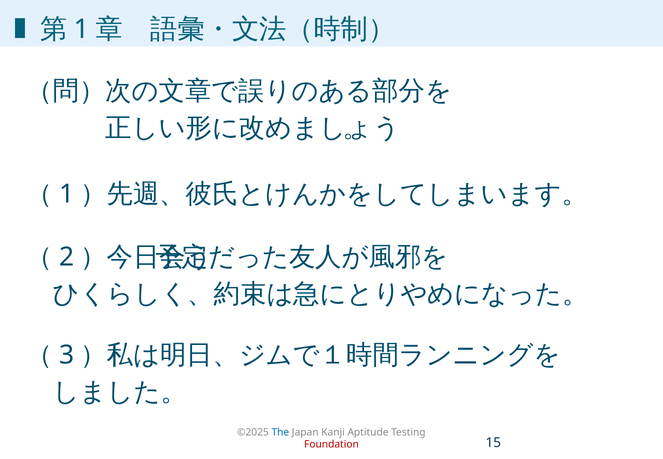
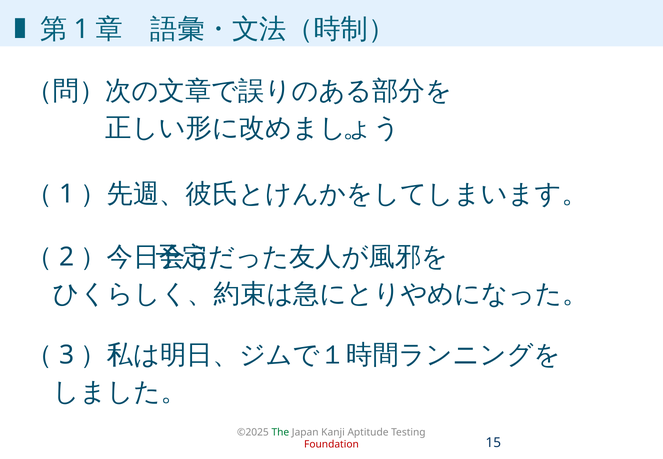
The colour: blue -> green (280, 432)
